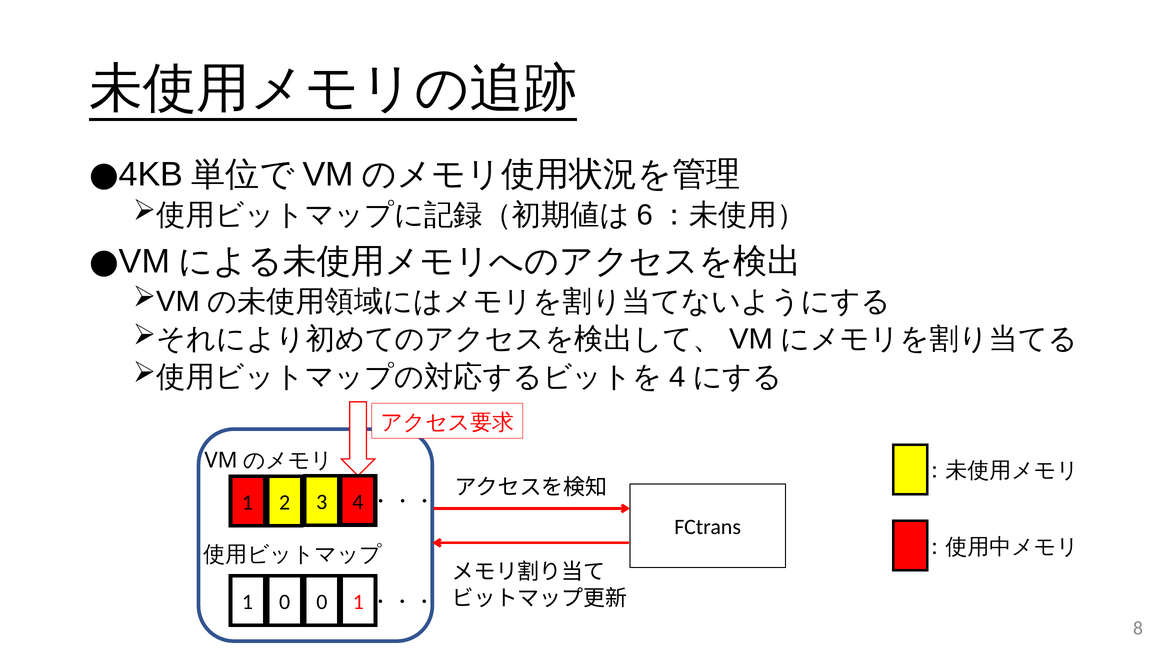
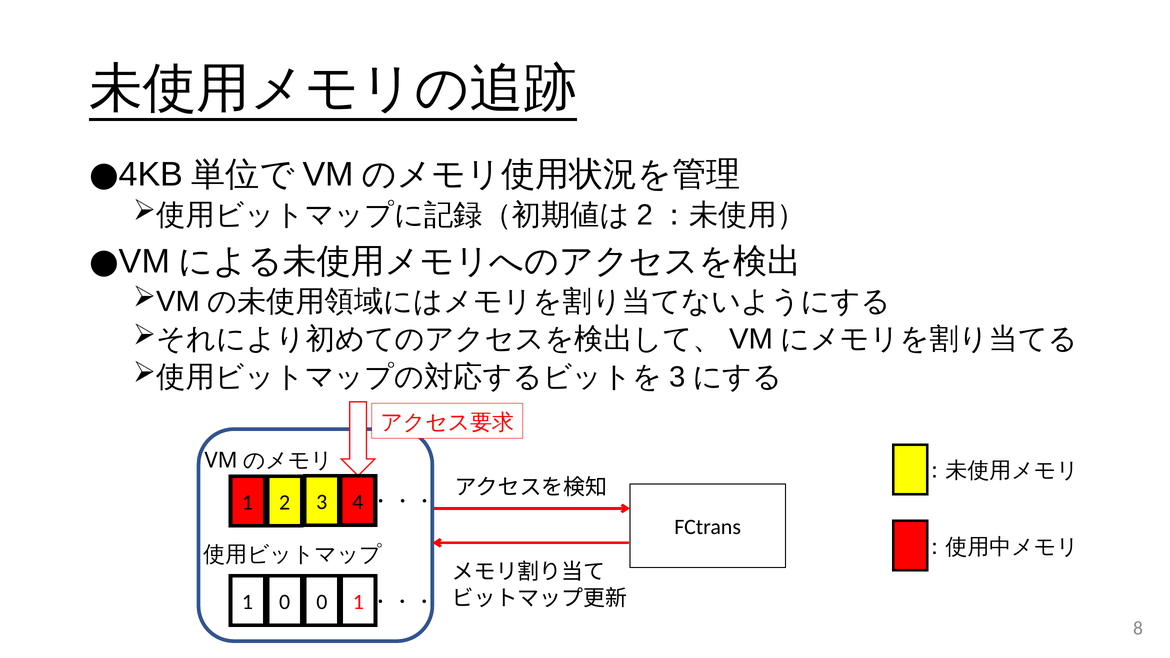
6: 6 -> 2 (645, 215)
4: 4 -> 3 (677, 377)
